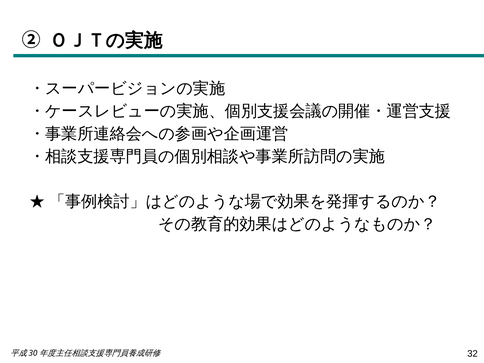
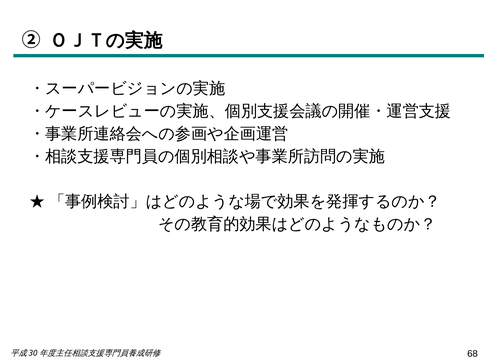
32: 32 -> 68 (473, 354)
